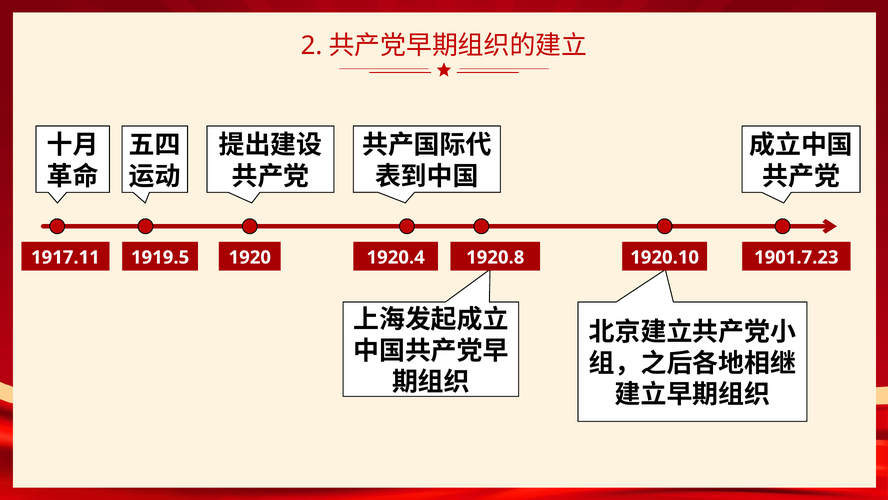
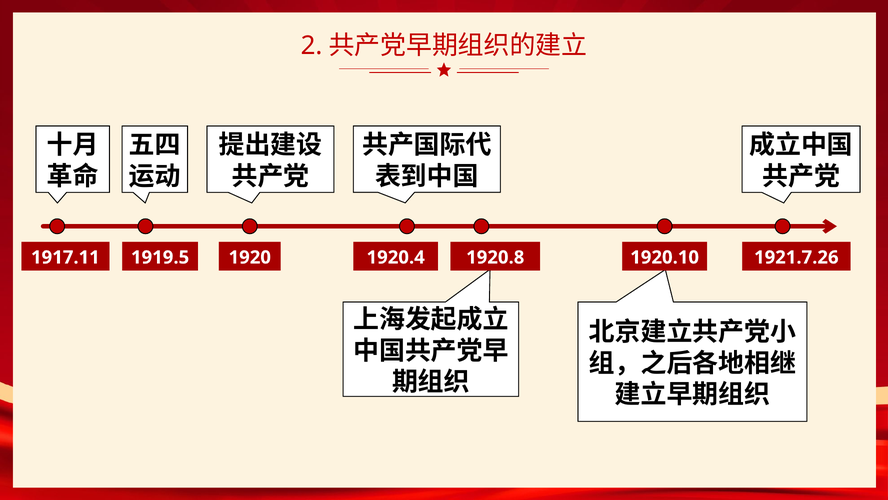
1901.7.23: 1901.7.23 -> 1921.7.26 (796, 257)
